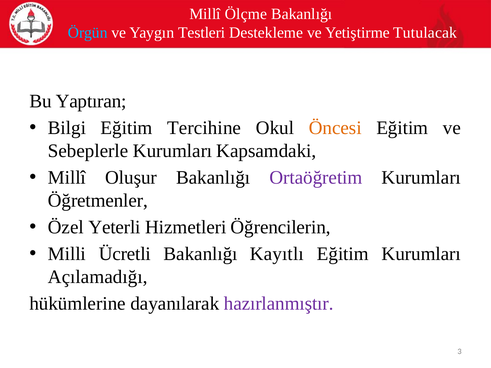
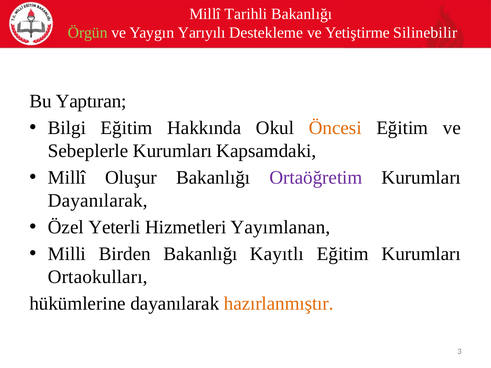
Ölçme: Ölçme -> Tarihli (246, 14)
Örgün colour: light blue -> light green (88, 33)
Testleri: Testleri -> Yarıyılı (202, 33)
Tutulacak: Tutulacak -> Silinebilir (425, 33)
Tercihine: Tercihine -> Hakkında (204, 128)
Öğretmenler: Öğretmenler -> Dayanılarak (98, 201)
Öğrencilerin: Öğrencilerin -> Yayımlanan (280, 227)
Ücretli: Ücretli -> Birden (125, 254)
Açılamadığı: Açılamadığı -> Ortaokulları (98, 277)
hazırlanmıştır colour: purple -> orange (279, 304)
